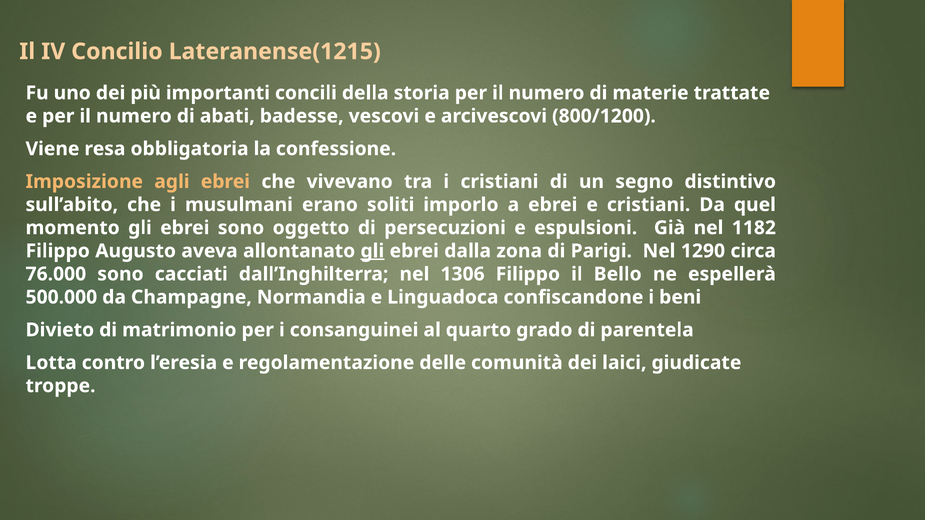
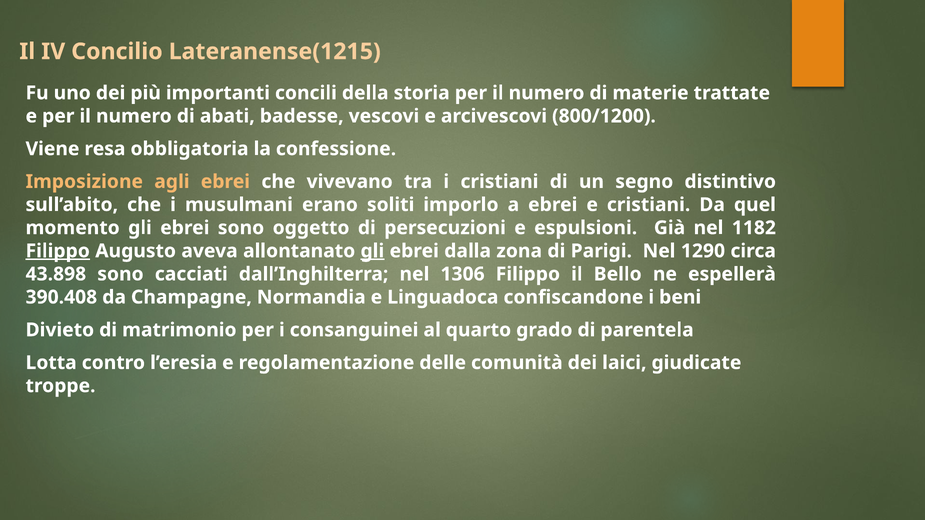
Filippo underline: none -> present (58, 251)
76.000: 76.000 -> 43.898 (56, 274)
500.000: 500.000 -> 390.408 (61, 297)
